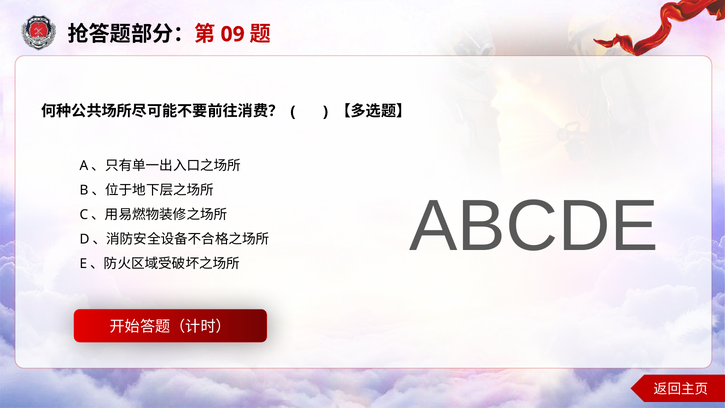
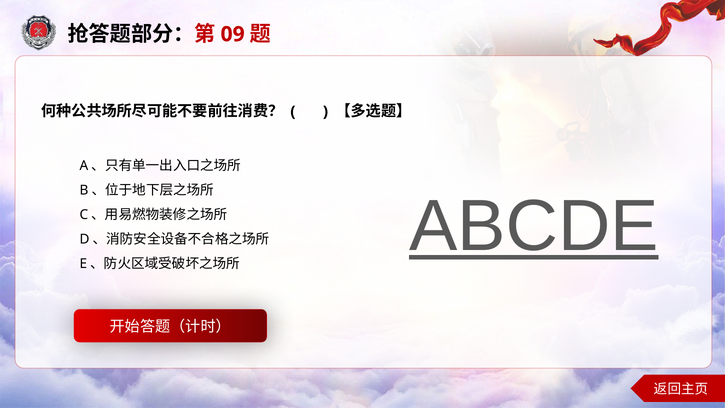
ABCDE underline: none -> present (534, 226)
